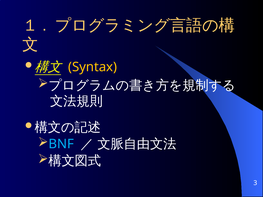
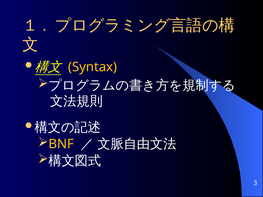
BNF colour: light blue -> yellow (61, 144)
